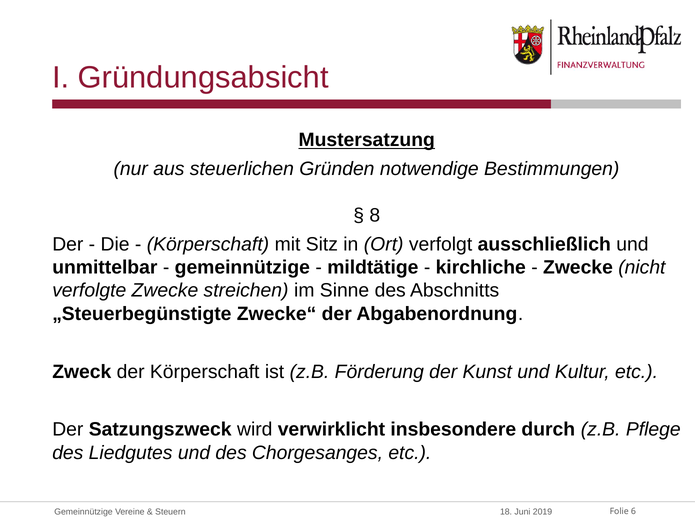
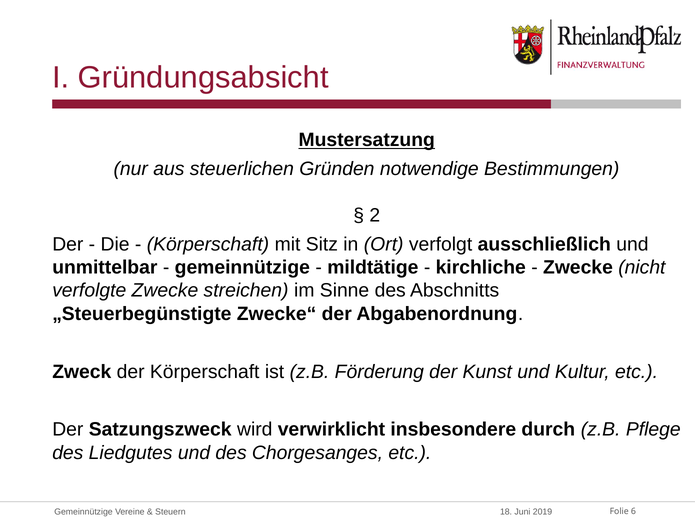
8: 8 -> 2 (375, 215)
